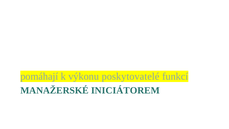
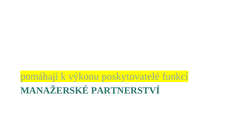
INICIÁTOREM: INICIÁTOREM -> PARTNERSTVÍ (125, 90)
